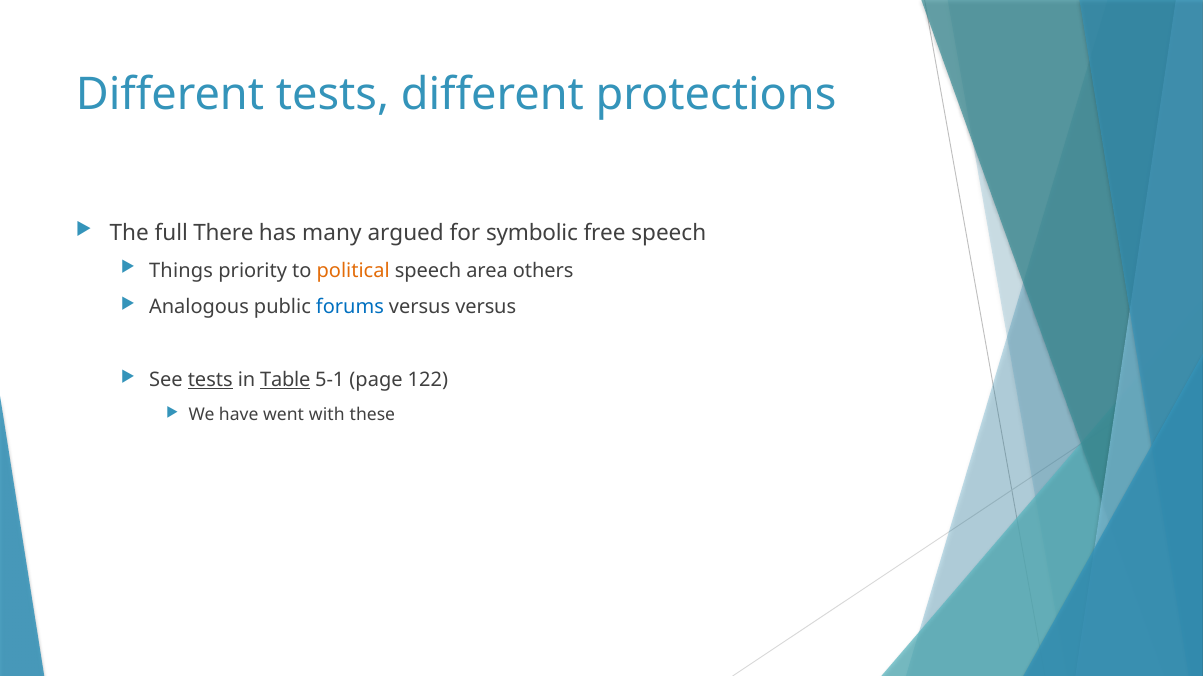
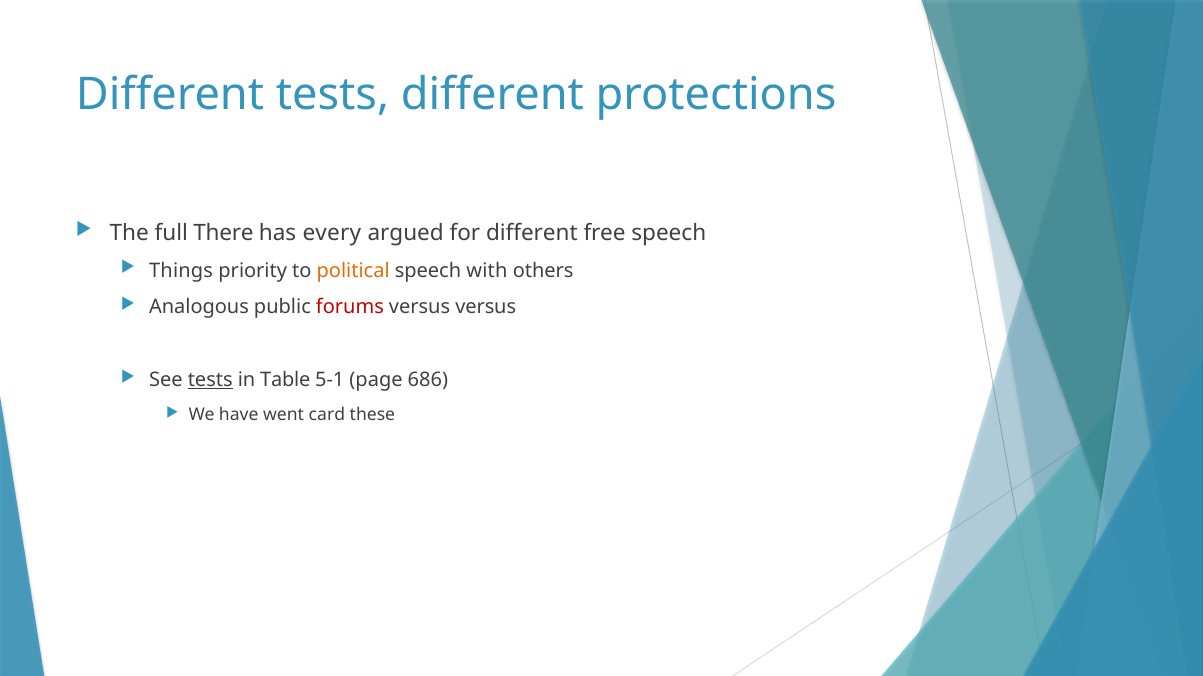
many: many -> every (332, 233)
for symbolic: symbolic -> different (532, 233)
area: area -> with (487, 271)
forums colour: blue -> red (350, 307)
Table underline: present -> none (285, 381)
122: 122 -> 686 (428, 381)
with: with -> card (327, 415)
